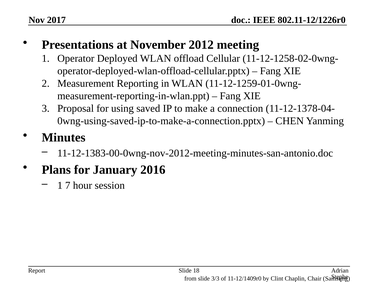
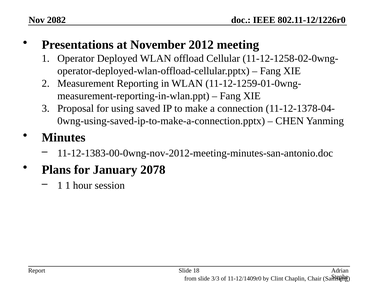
2017: 2017 -> 2082 (56, 20)
2016: 2016 -> 2078 (153, 169)
1 7: 7 -> 1 (68, 185)
